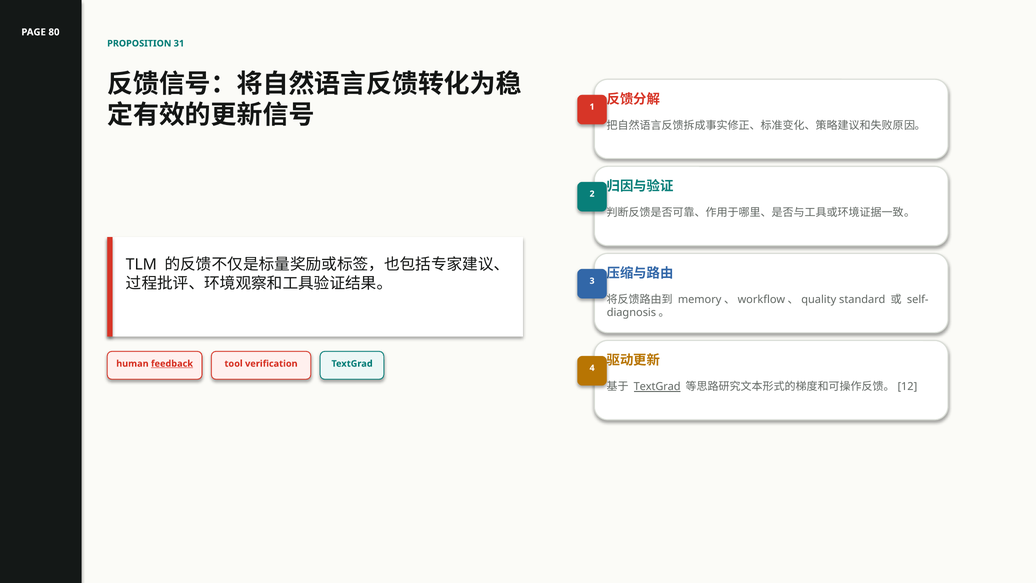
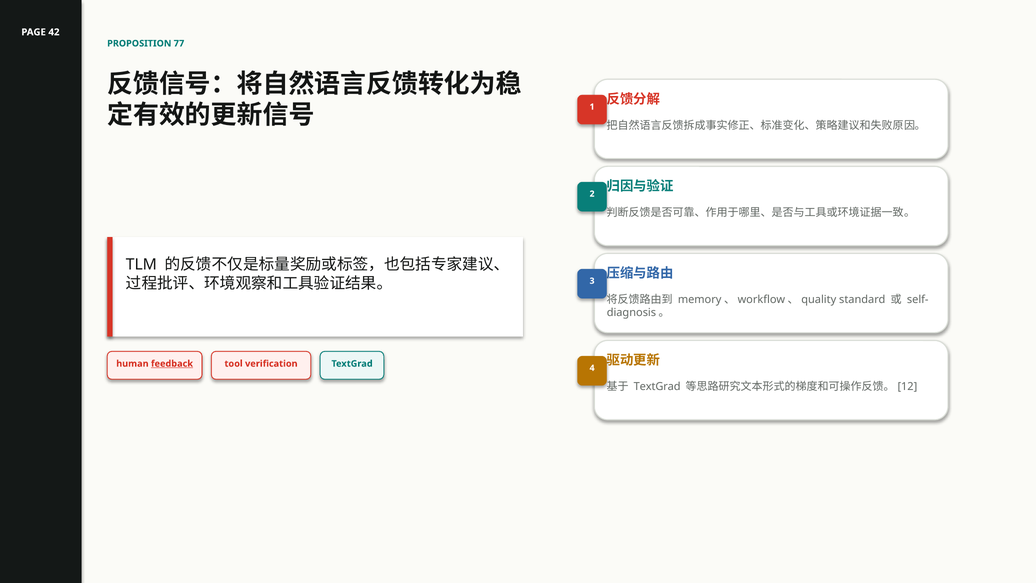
80: 80 -> 42 (54, 32)
31: 31 -> 77 (179, 43)
TextGrad underline: present -> none (657, 387)
